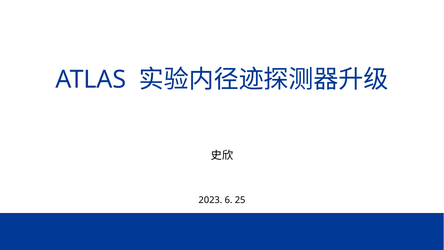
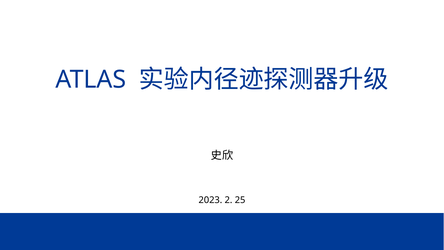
6: 6 -> 2 (228, 200)
